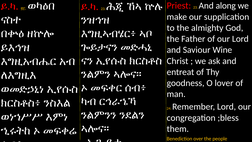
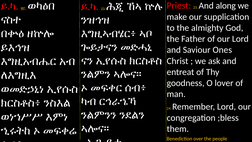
Wine: Wine -> Ones (222, 50)
